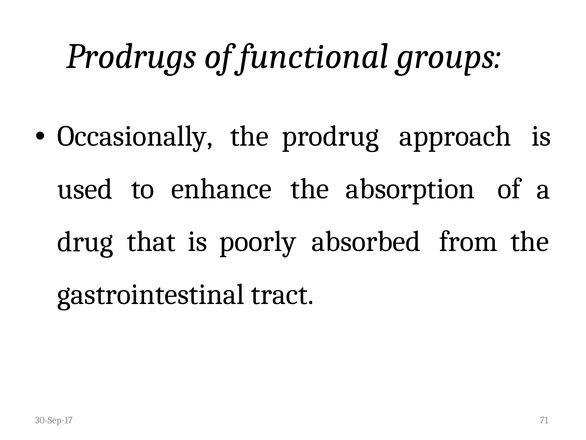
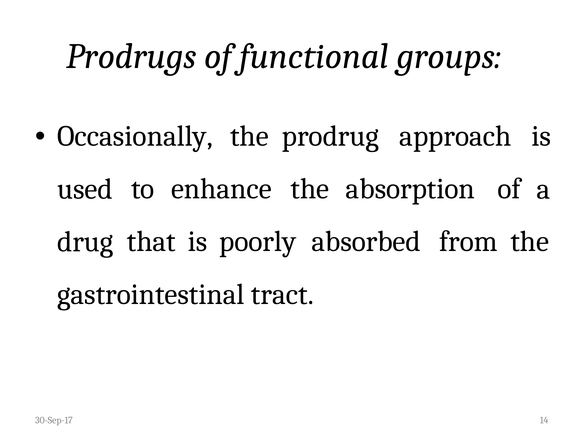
71: 71 -> 14 (544, 420)
